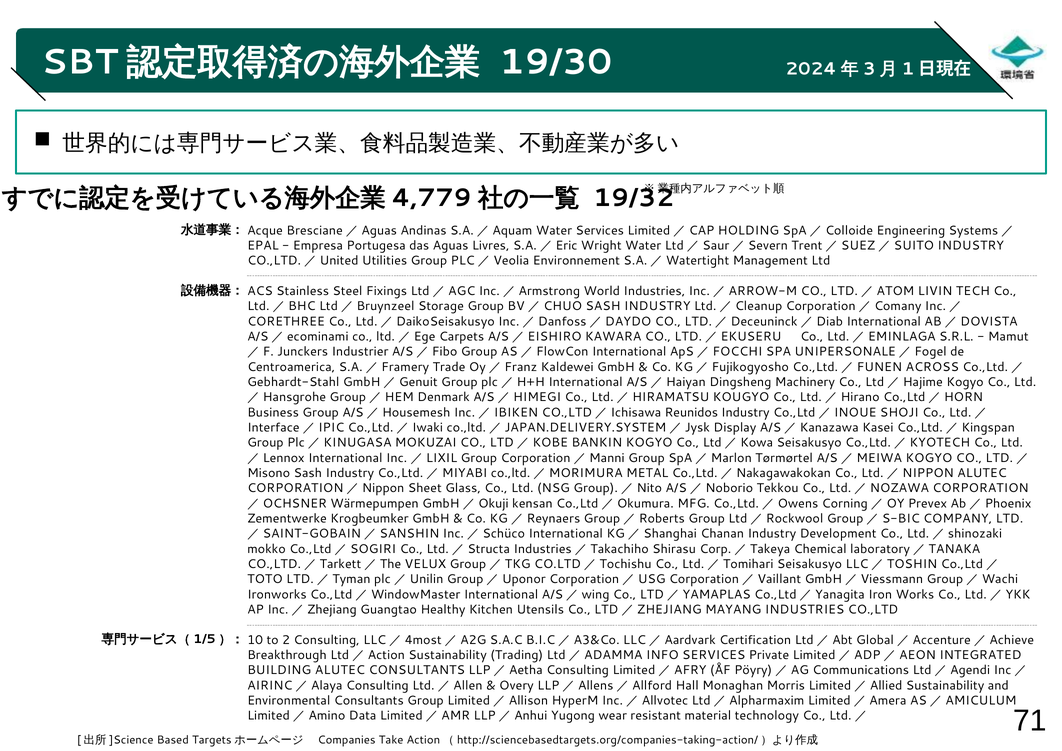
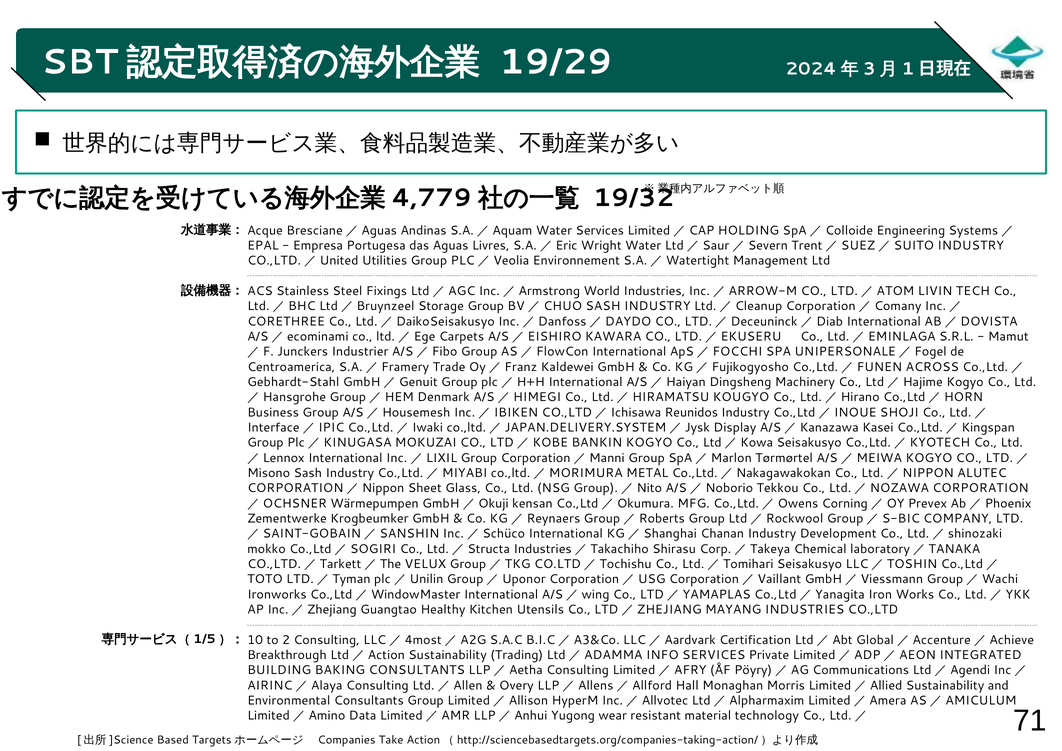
19/30: 19/30 -> 19/29 (556, 62)
BUILDING ALUTEC: ALUTEC -> BAKING (340, 670)
